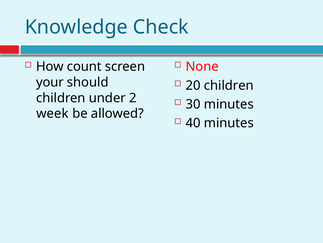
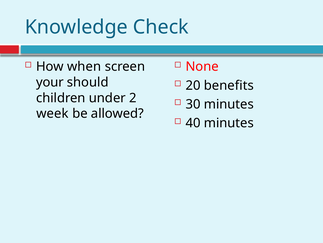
count: count -> when (84, 66)
20 children: children -> benefits (229, 85)
